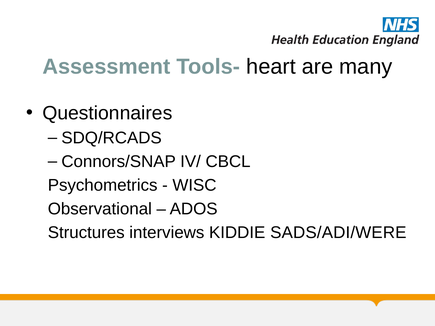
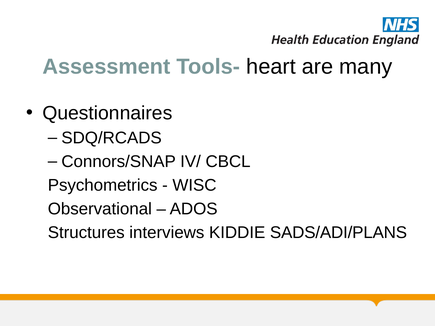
SADS/ADI/WERE: SADS/ADI/WERE -> SADS/ADI/PLANS (339, 233)
